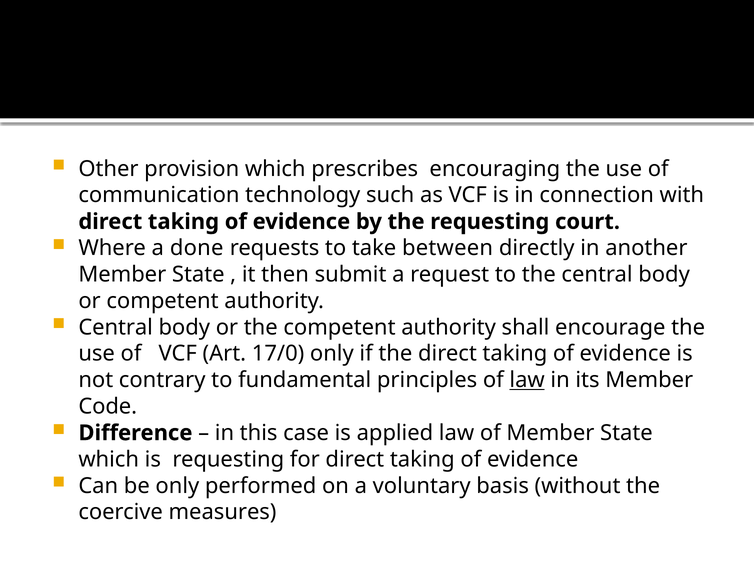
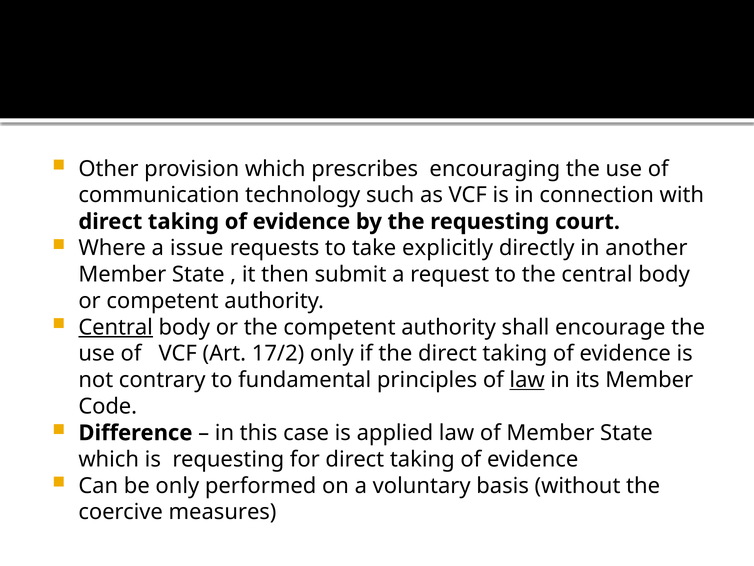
done: done -> issue (197, 248)
between: between -> explicitly (448, 248)
Central underline: none -> present (116, 327)
17/0: 17/0 -> 17/2 (278, 353)
